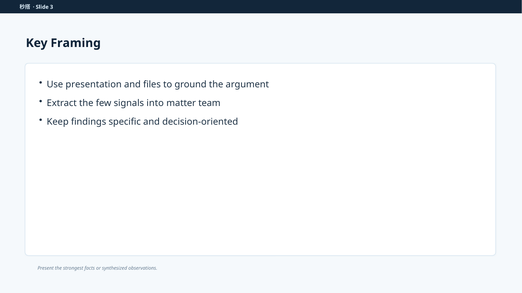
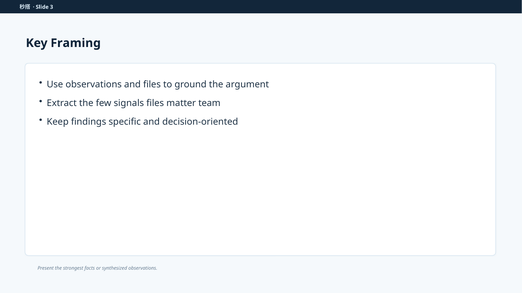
Use presentation: presentation -> observations (94, 84)
signals into: into -> files (155, 103)
